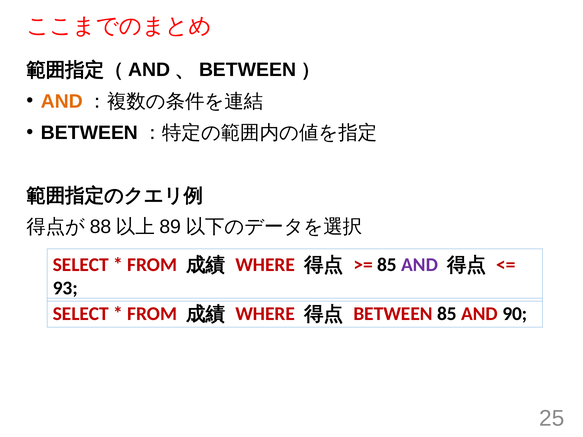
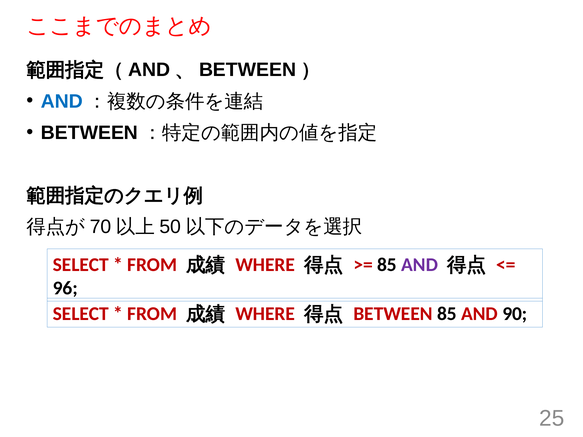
AND colour: orange -> blue (62, 101)
88: 88 -> 70 (101, 227)
89: 89 -> 50 (170, 227)
93: 93 -> 96 (65, 288)
